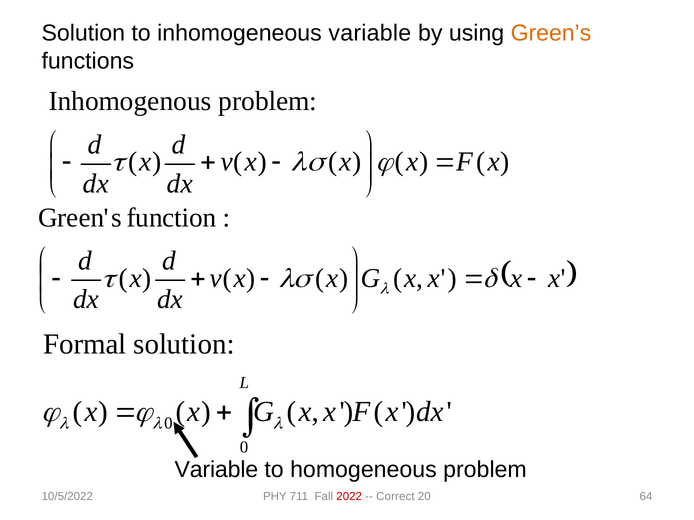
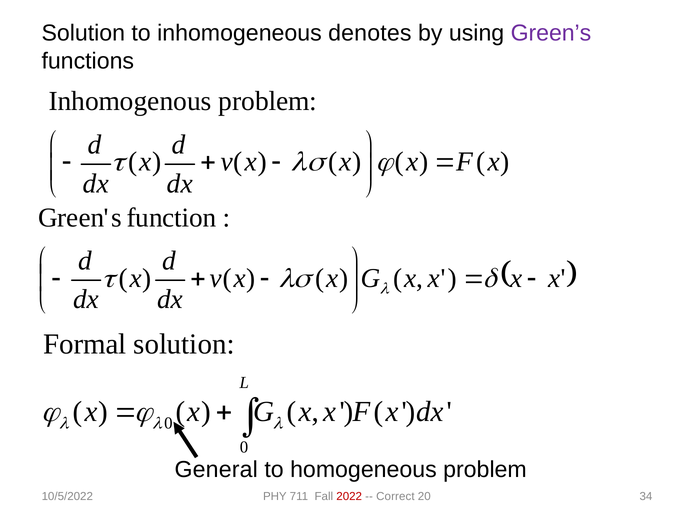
inhomogeneous variable: variable -> denotes (370, 33)
Green’s colour: orange -> purple (551, 33)
Variable: Variable -> General (216, 470)
64: 64 -> 34 (646, 497)
